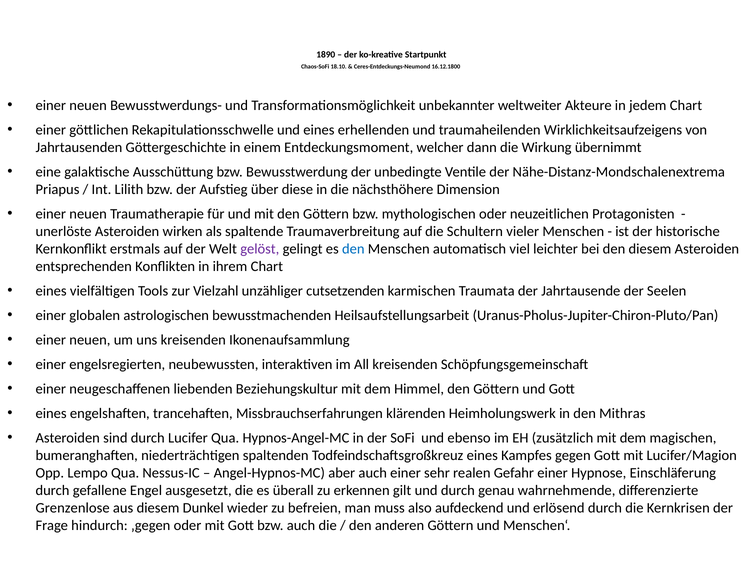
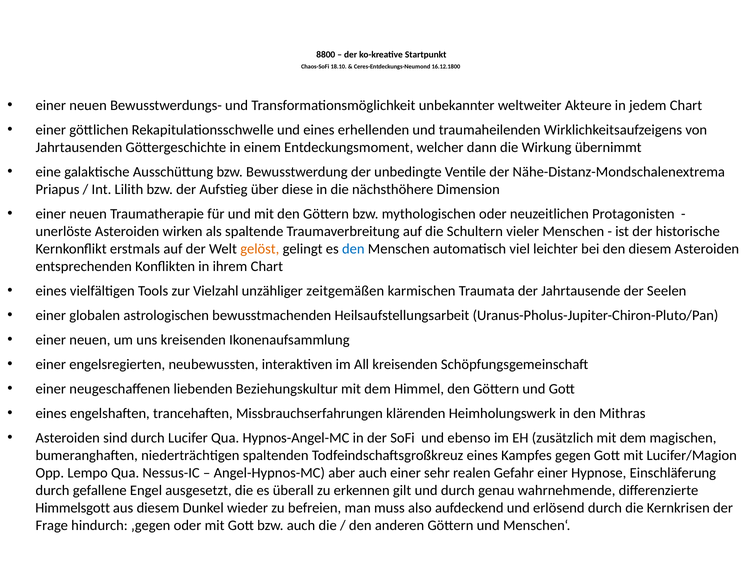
1890: 1890 -> 8800 (326, 55)
gelöst colour: purple -> orange (260, 249)
cutsetzenden: cutsetzenden -> zeitgemäßen (345, 291)
Grenzenlose: Grenzenlose -> Himmelsgott (73, 508)
